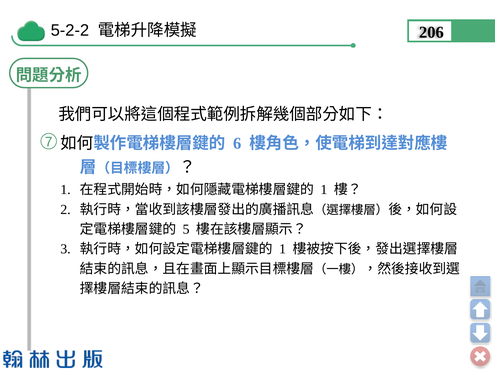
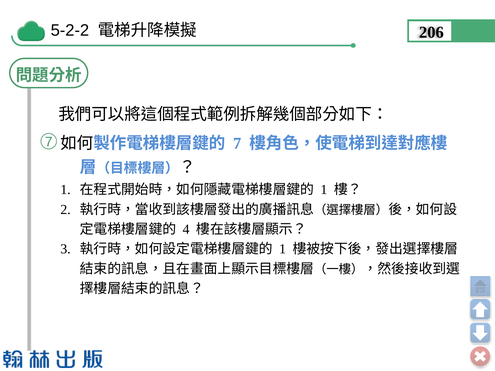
6: 6 -> 7 (237, 144)
5: 5 -> 4 (186, 229)
